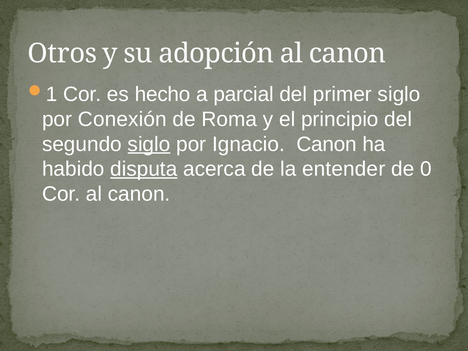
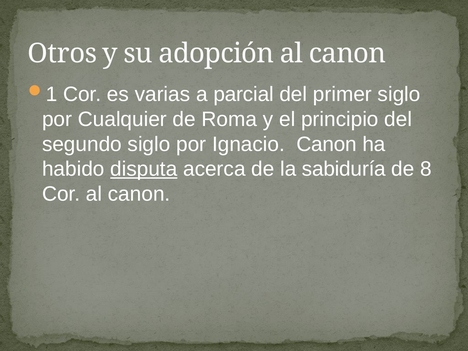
hecho: hecho -> varias (162, 94)
Conexión: Conexión -> Cualquier (122, 119)
siglo underline: present -> none (149, 144)
entender: entender -> sabiduría (344, 169)
0: 0 -> 8 (426, 169)
